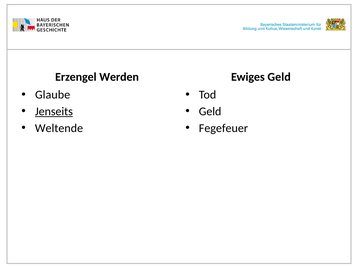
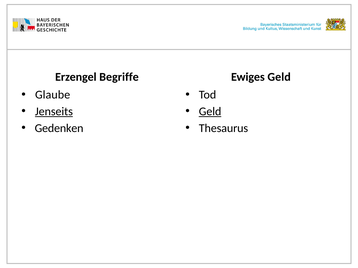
Werden: Werden -> Begriffe (119, 77)
Geld underline: none -> present (210, 112)
Weltende: Weltende -> Gedenken (59, 128)
Fegefeuer: Fegefeuer -> Thesaurus (223, 128)
